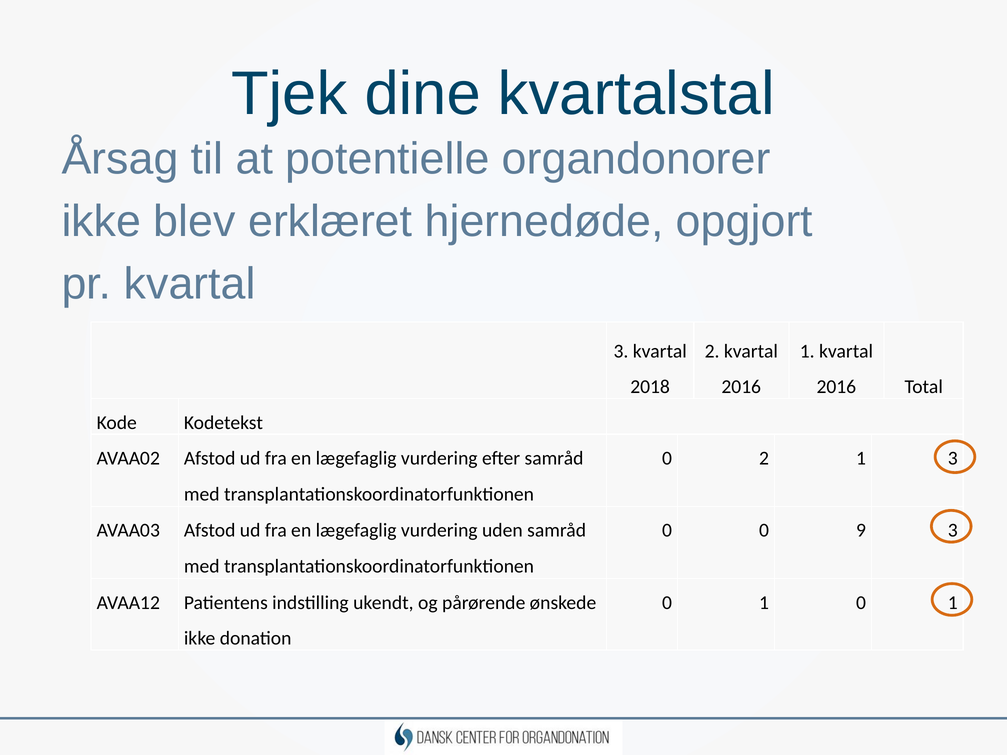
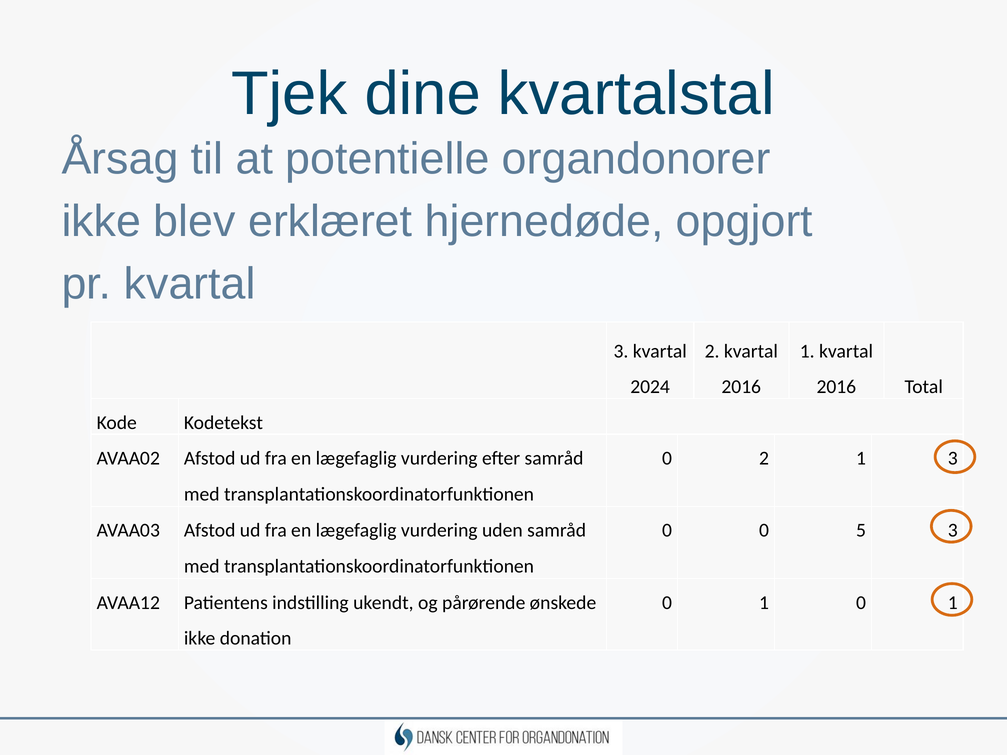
2018: 2018 -> 2024 (650, 387)
9: 9 -> 5 (861, 531)
